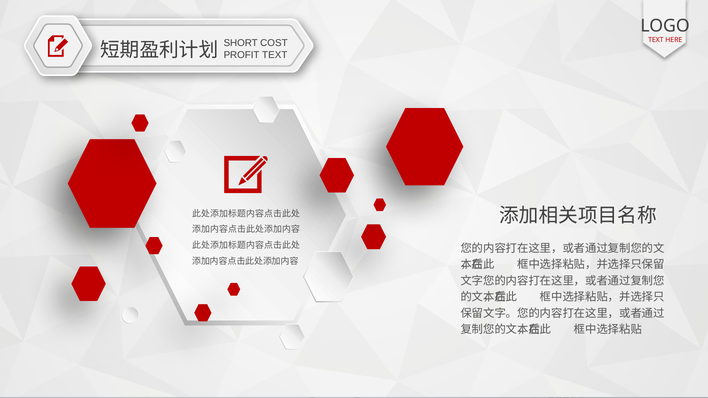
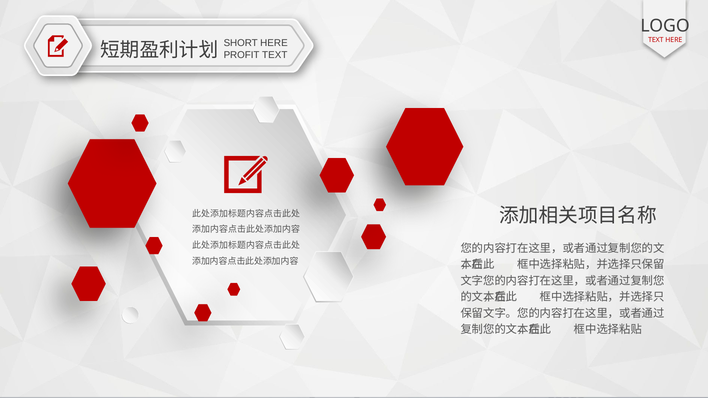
SHORT COST: COST -> HERE (274, 43)
